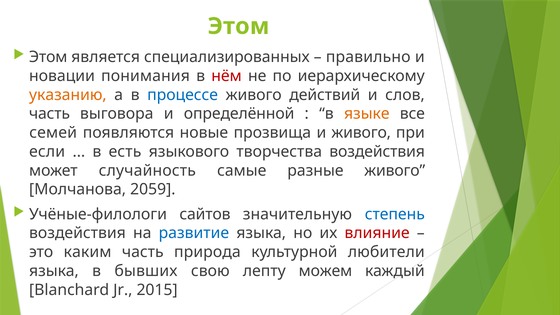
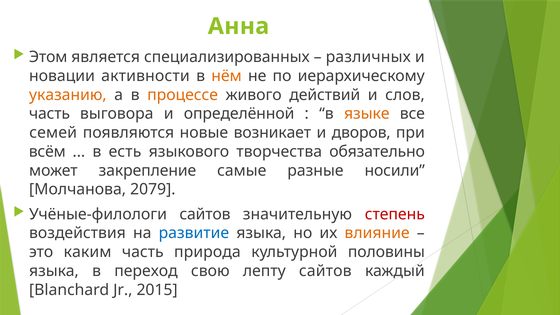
Этом: Этом -> Анна (238, 26)
правильно: правильно -> различных (368, 57)
понимания: понимания -> активности (145, 76)
нём colour: red -> orange (227, 76)
процессе colour: blue -> orange (183, 95)
прозвища: прозвища -> возникает (272, 133)
и живого: живого -> дворов (361, 133)
если: если -> всём (47, 152)
творчества воздействия: воздействия -> обязательно (377, 152)
случайность: случайность -> закрепление (147, 170)
разные живого: живого -> носили (395, 170)
2059: 2059 -> 2079 (153, 189)
степень colour: blue -> red (395, 214)
влияние colour: red -> orange (377, 233)
любители: любители -> половины (386, 252)
бывших: бывших -> переход (146, 271)
лепту можем: можем -> сайтов (325, 271)
